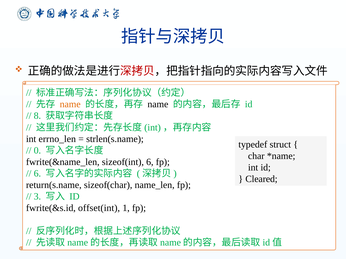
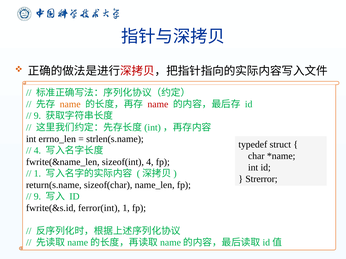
name colour: black -> red (158, 105)
8: 8 -> 9 (37, 116)
0: 0 -> 4 (37, 151)
sizeof(int 6: 6 -> 4 (150, 162)
6: 6 -> 1 (37, 174)
Cleared: Cleared -> Strerror (261, 179)
3: 3 -> 9 (37, 197)
offset(int: offset(int -> ferror(int (99, 208)
